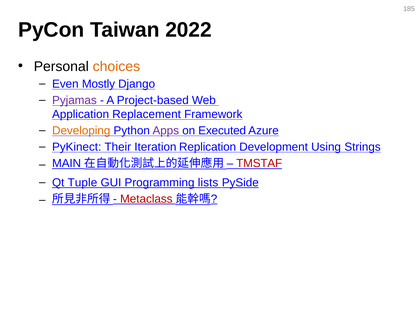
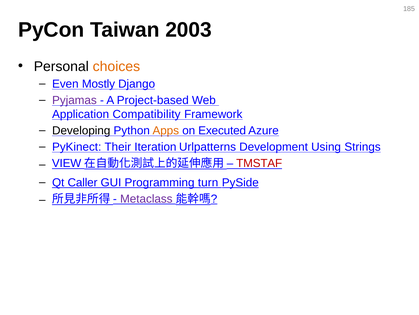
2022: 2022 -> 2003 (189, 30)
Replacement: Replacement -> Compatibility (147, 114)
Developing colour: orange -> black (81, 130)
Apps colour: purple -> orange (166, 130)
Replication: Replication -> Urlpatterns (208, 147)
MAIN: MAIN -> VIEW (67, 163)
Tuple: Tuple -> Caller (83, 182)
lists: lists -> turn (208, 182)
Metaclass colour: red -> purple (146, 198)
